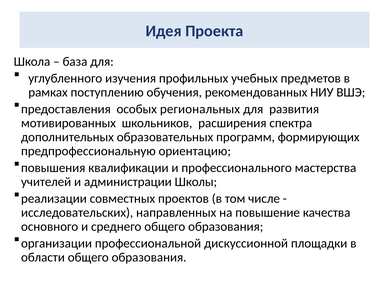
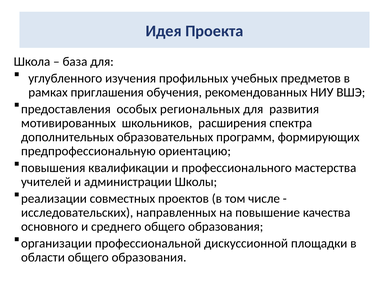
поступлению: поступлению -> приглашения (107, 92)
